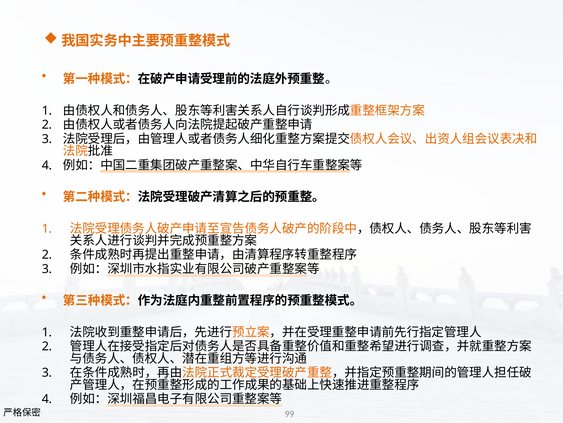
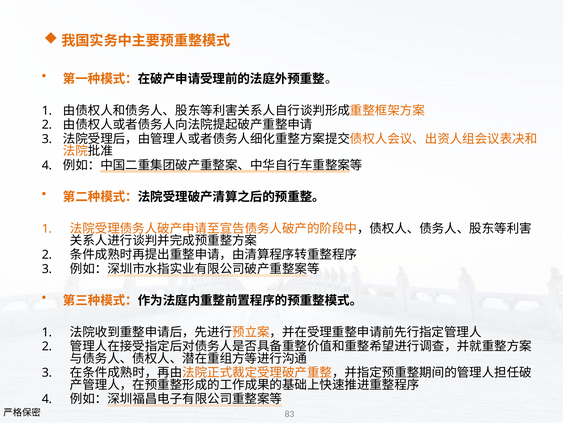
99: 99 -> 83 (290, 413)
